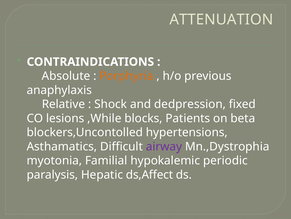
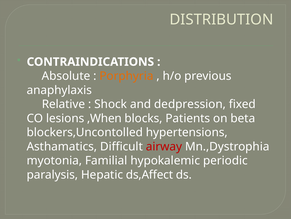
ATTENUATION: ATTENUATION -> DISTRIBUTION (221, 20)
,While: ,While -> ,When (104, 118)
airway colour: purple -> red (164, 146)
